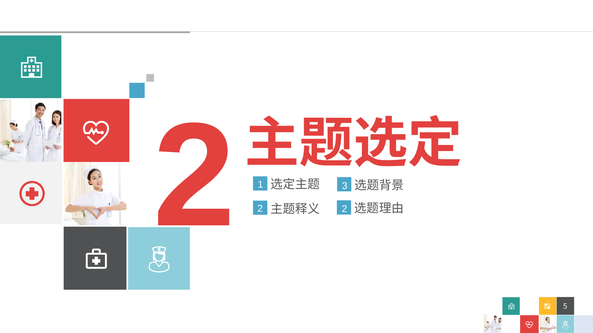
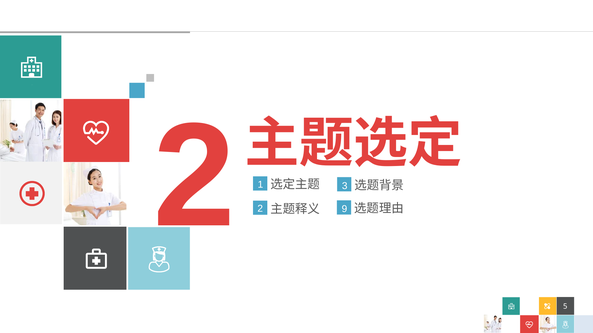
2 2: 2 -> 9 (344, 209)
